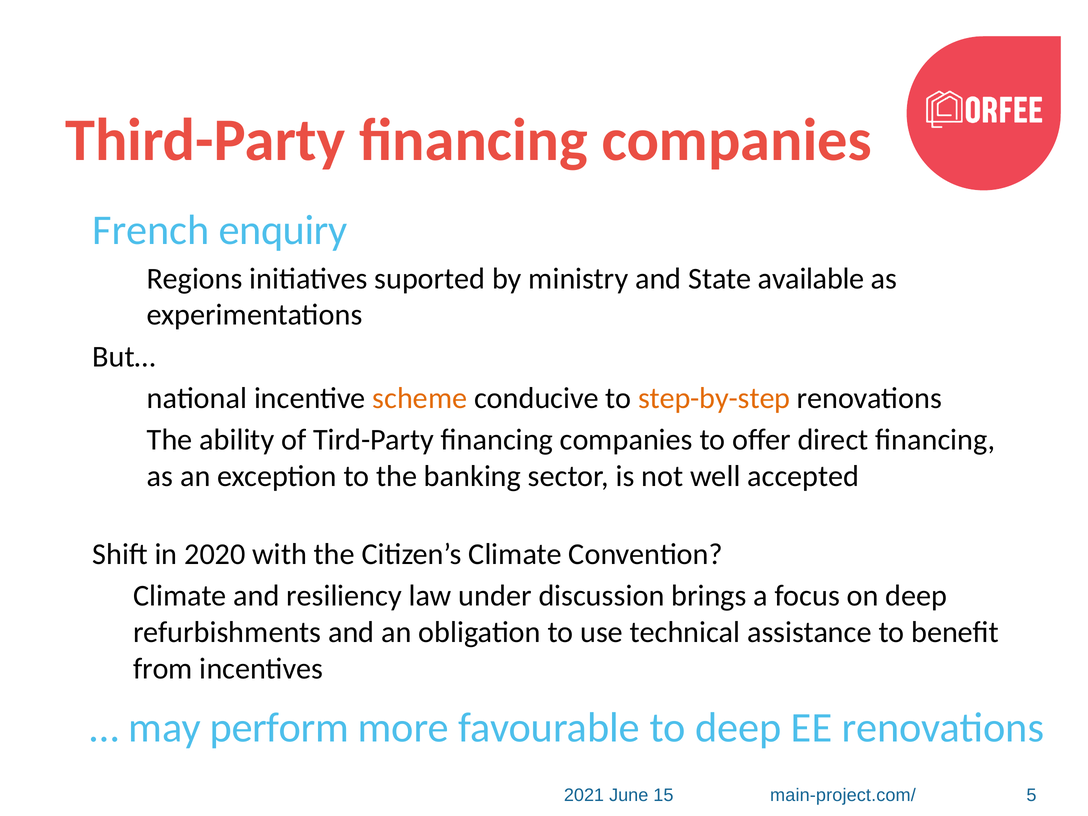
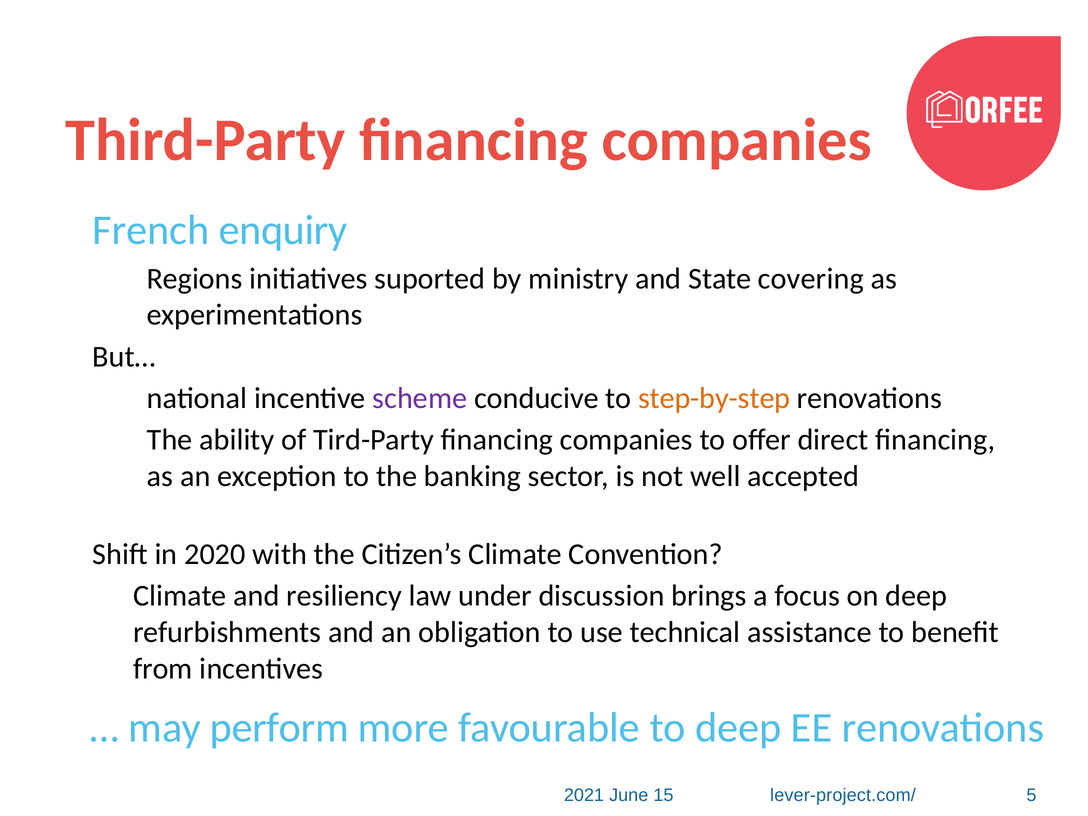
available: available -> covering (811, 279)
scheme colour: orange -> purple (420, 398)
main-project.com/: main-project.com/ -> lever-project.com/ (843, 795)
